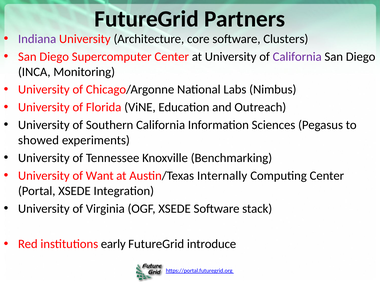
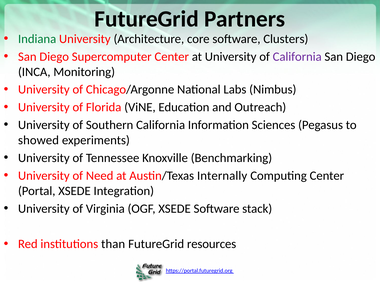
Indiana colour: purple -> green (37, 39)
Want: Want -> Need (100, 176)
early: early -> than (113, 244)
introduce: introduce -> resources (212, 244)
